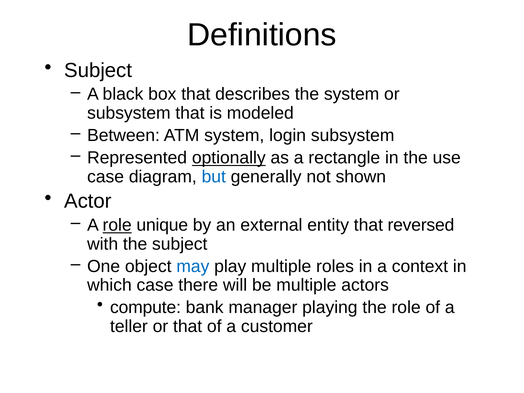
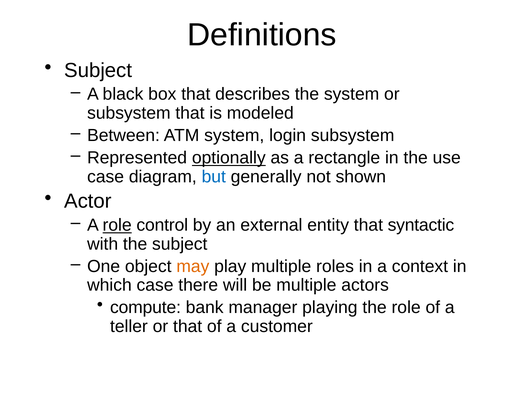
unique: unique -> control (162, 225)
reversed: reversed -> syntactic (421, 225)
may colour: blue -> orange (193, 266)
